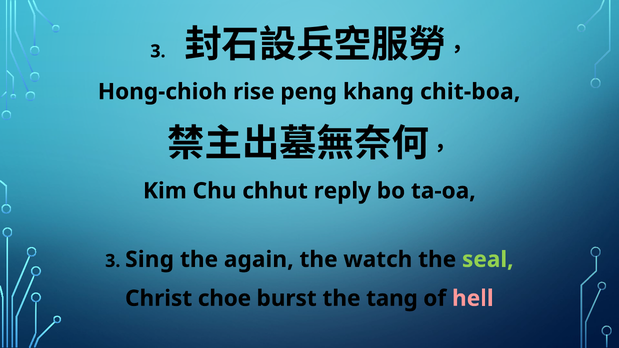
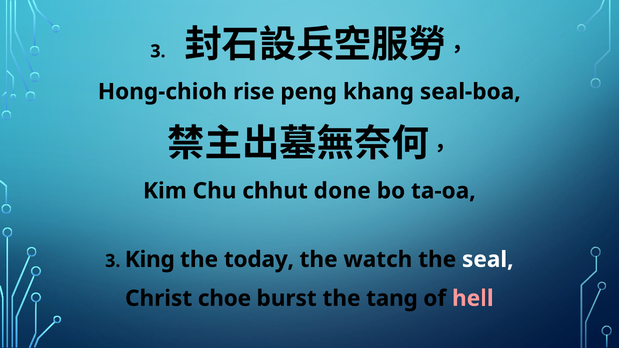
chit-boa: chit-boa -> seal-boa (470, 92)
reply: reply -> done (342, 191)
Sing: Sing -> King (150, 260)
again: again -> today (259, 260)
seal colour: light green -> white (488, 260)
